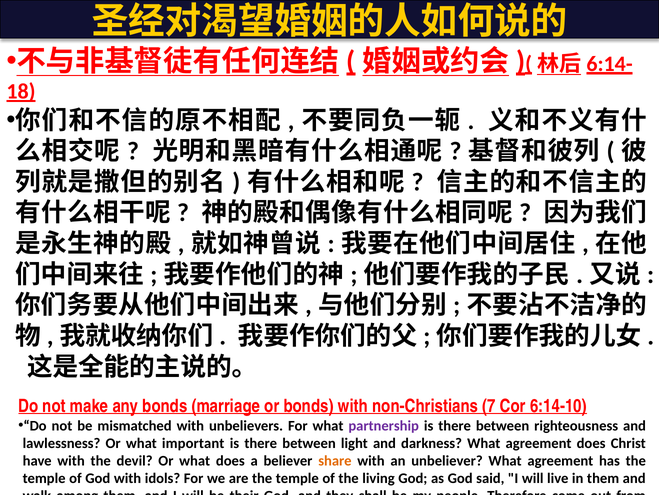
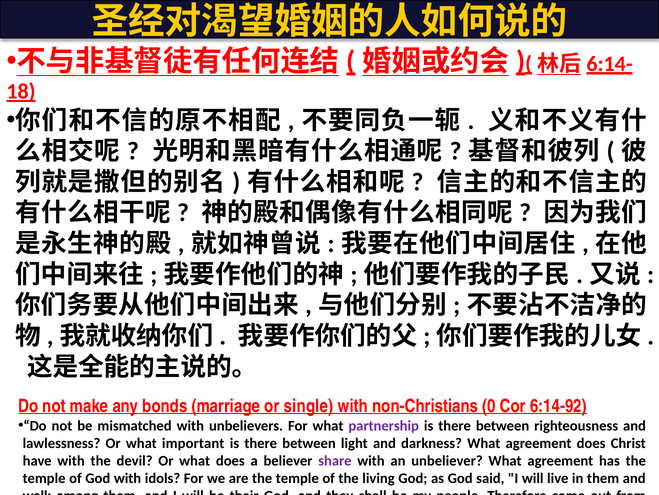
or bonds: bonds -> single (309, 406)
7: 7 -> 0 (489, 406)
6:14-10: 6:14-10 -> 6:14-92 (558, 406)
share colour: orange -> purple (335, 460)
